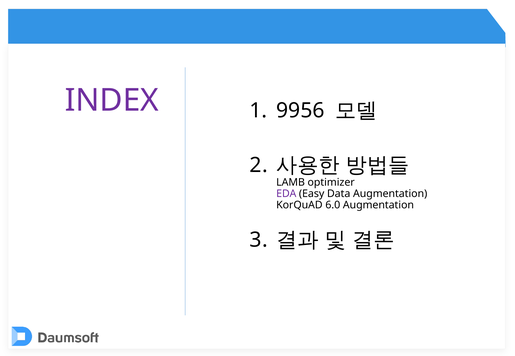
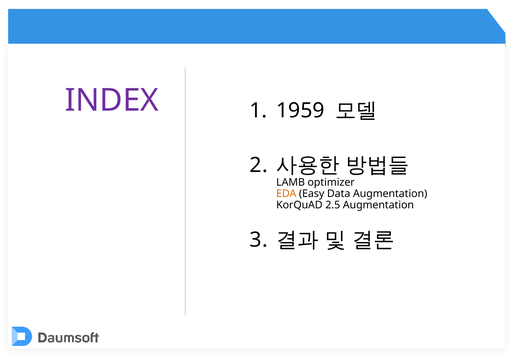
9956: 9956 -> 1959 (300, 111)
EDA colour: purple -> orange (286, 194)
6.0: 6.0 -> 2.5 (333, 205)
